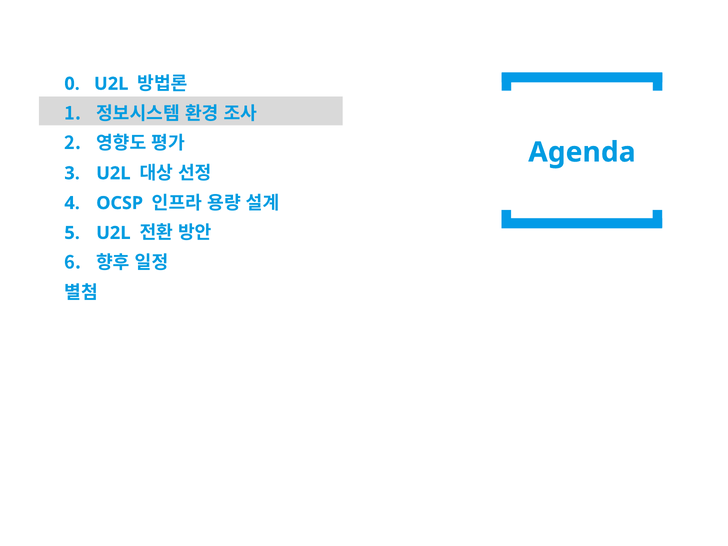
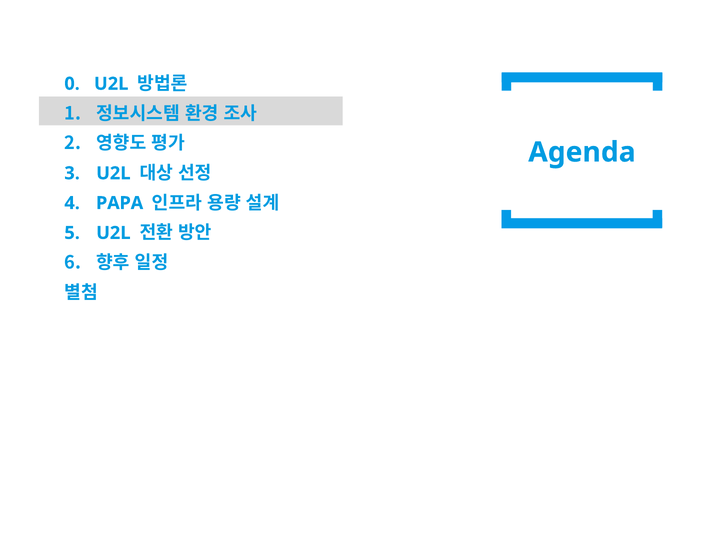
OCSP: OCSP -> PAPA (120, 203)
